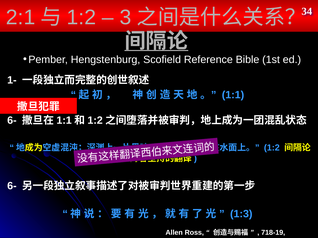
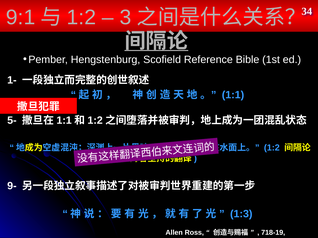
2:1: 2:1 -> 9:1 (21, 17)
6-: 6- -> 5- (12, 121)
6-: 6- -> 9- (12, 186)
